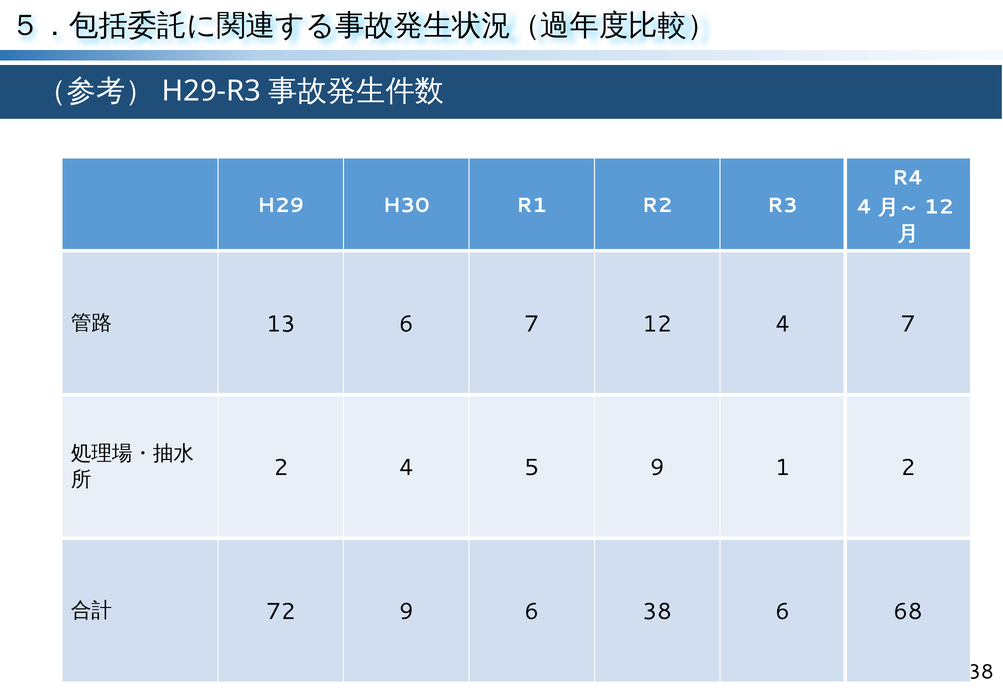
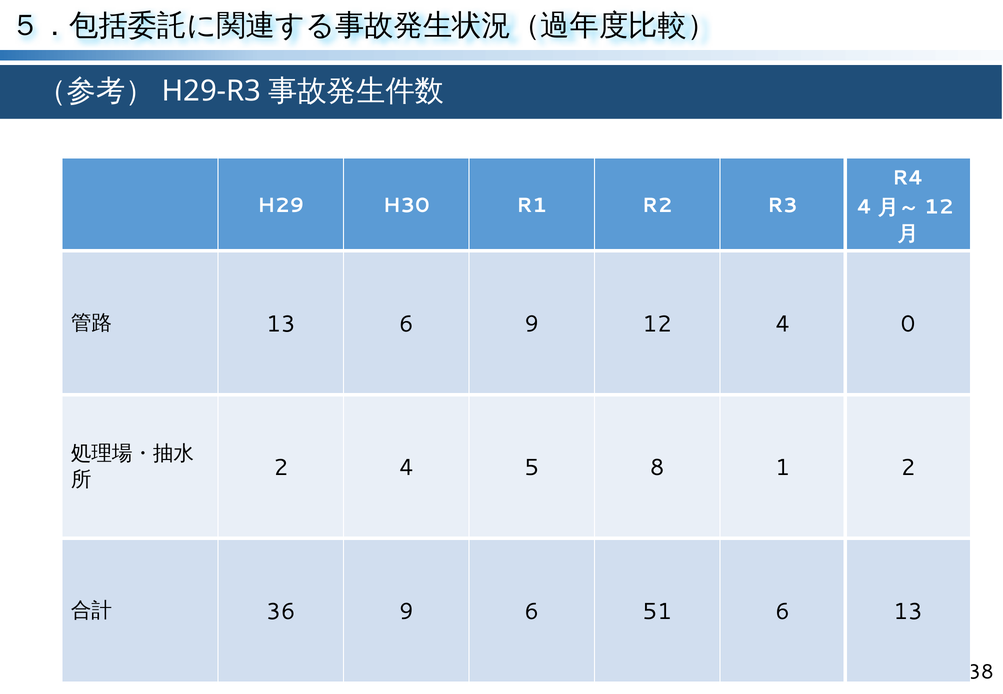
6 7: 7 -> 9 (532, 324)
4 7: 7 -> 0 (908, 324)
5 9: 9 -> 8 (657, 468)
72: 72 -> 36 (281, 612)
6 38: 38 -> 51 (657, 612)
6 68: 68 -> 13 (908, 612)
